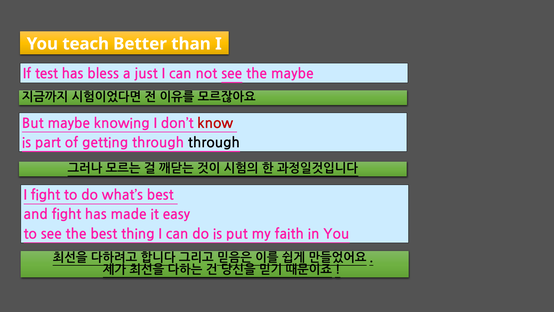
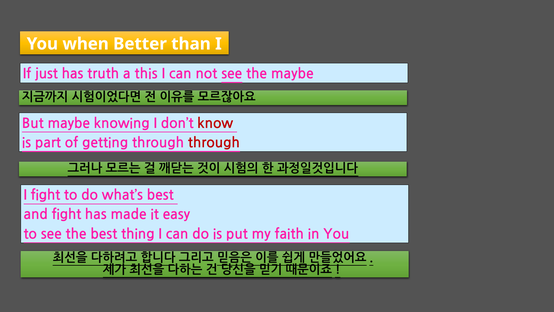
teach: teach -> when (86, 44)
test: test -> just (46, 74)
bless: bless -> truth (103, 74)
just: just -> this (146, 74)
through colour: black -> red (214, 143)
